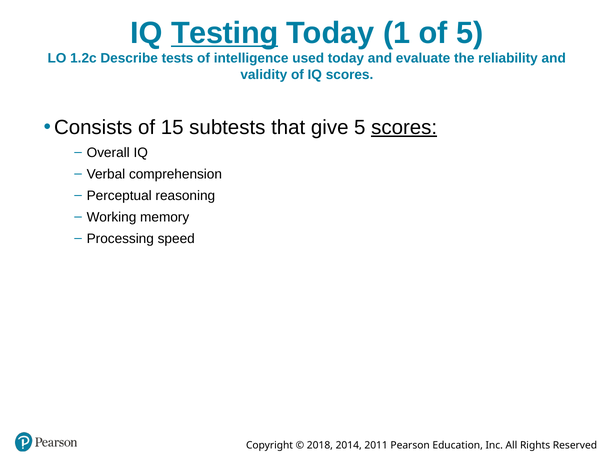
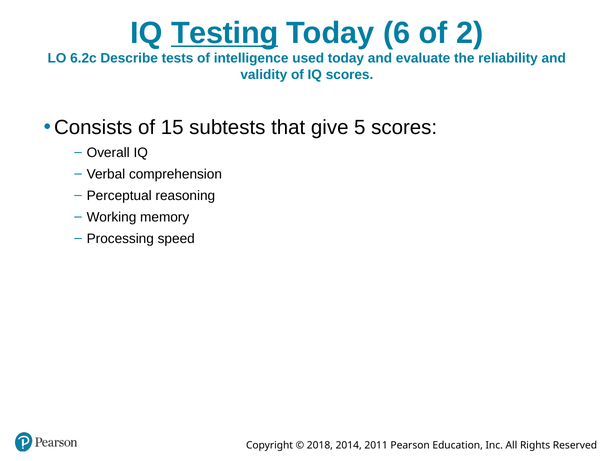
1: 1 -> 6 (397, 33)
of 5: 5 -> 2 (470, 33)
1.2c: 1.2c -> 6.2c (83, 58)
scores underline: present -> none (404, 127)
